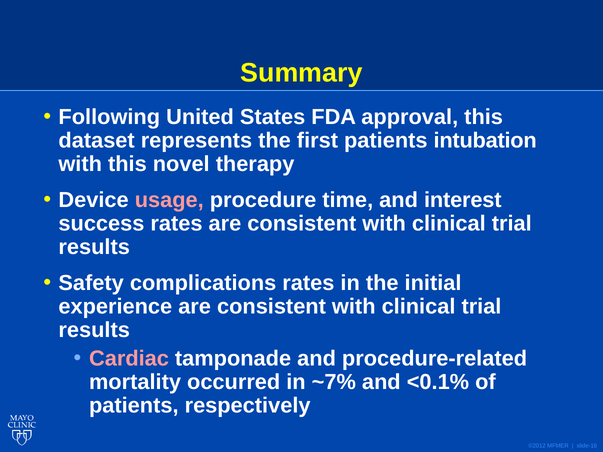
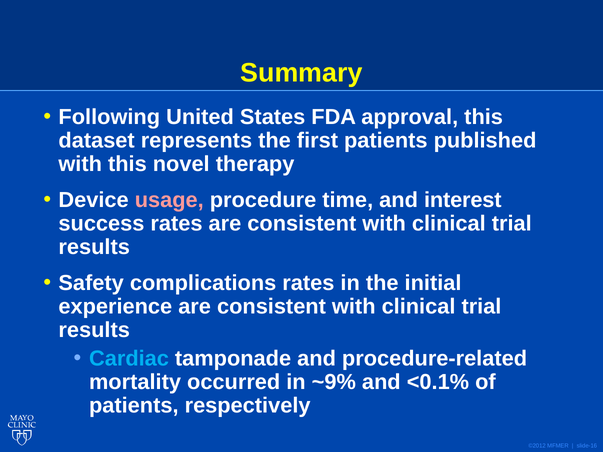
intubation: intubation -> published (485, 141)
Cardiac colour: pink -> light blue (129, 359)
~7%: ~7% -> ~9% (334, 382)
